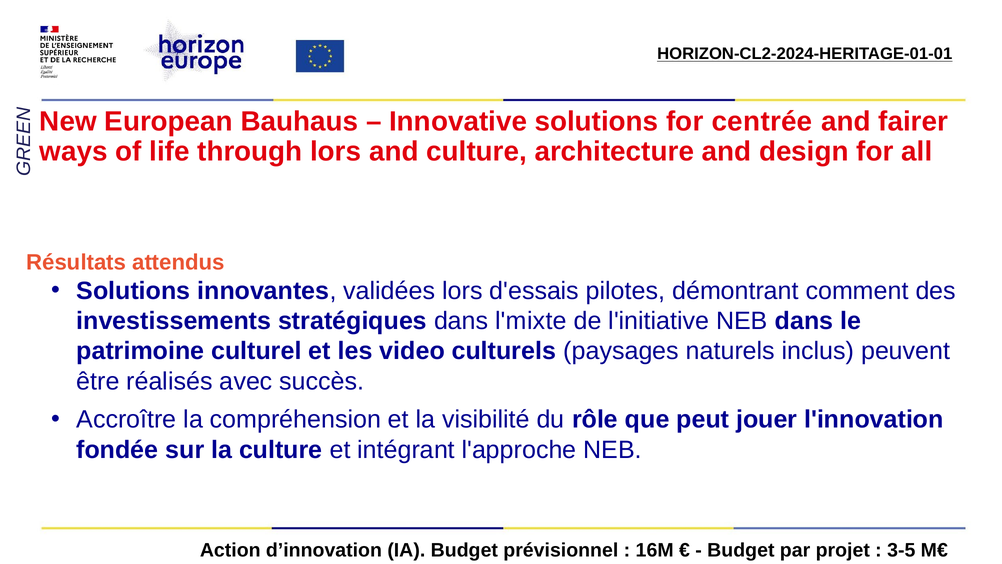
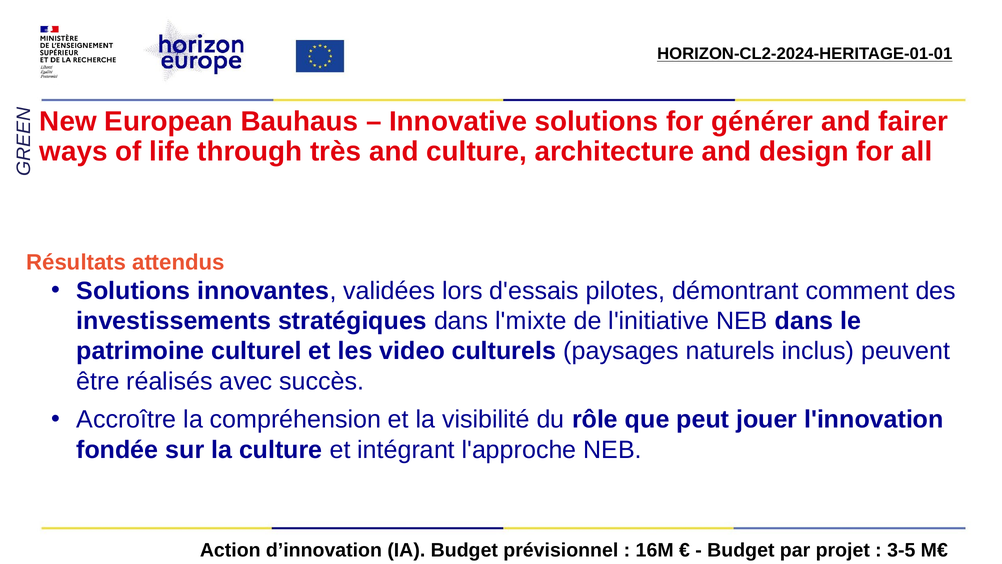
centrée: centrée -> générer (762, 121)
through lors: lors -> très (336, 151)
